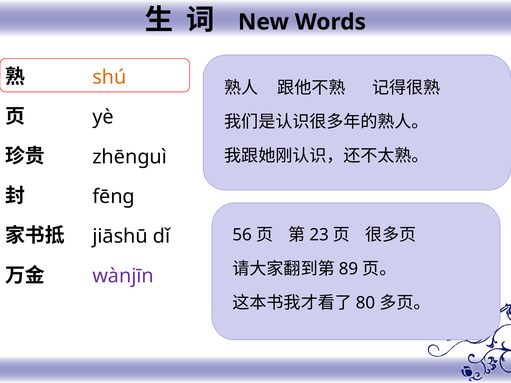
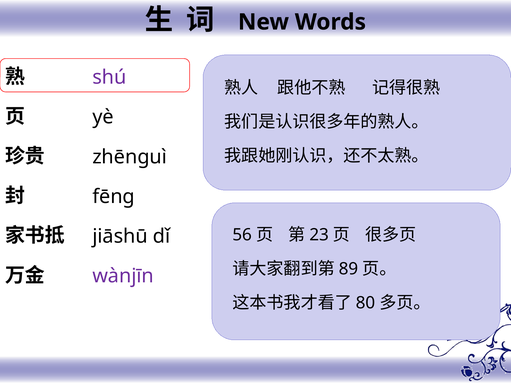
shú colour: orange -> purple (109, 77)
